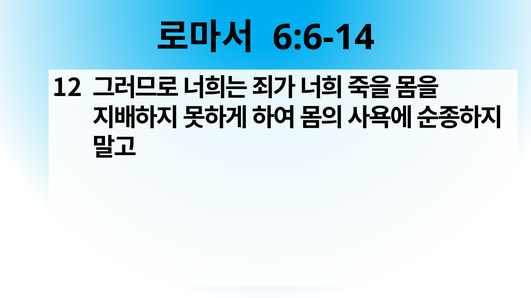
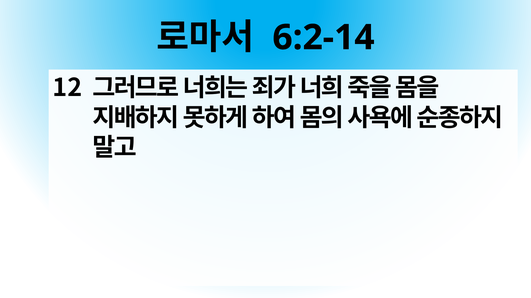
6:6-14: 6:6-14 -> 6:2-14 (324, 38)
